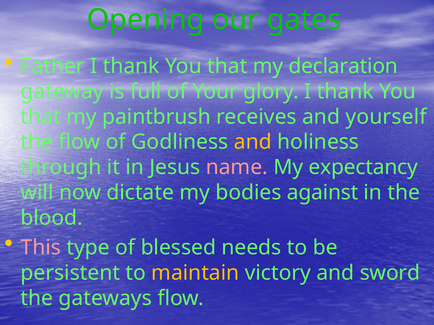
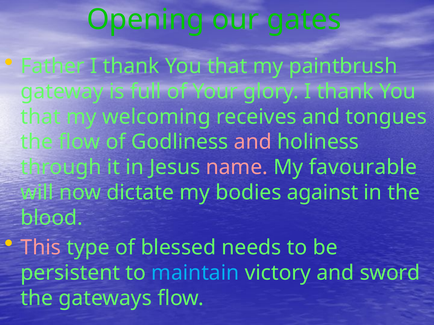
declaration: declaration -> paintbrush (343, 66)
paintbrush: paintbrush -> welcoming (156, 117)
yourself: yourself -> tongues (386, 117)
and colour: yellow -> pink (253, 142)
expectancy: expectancy -> favourable (363, 168)
maintain colour: yellow -> light blue (195, 273)
